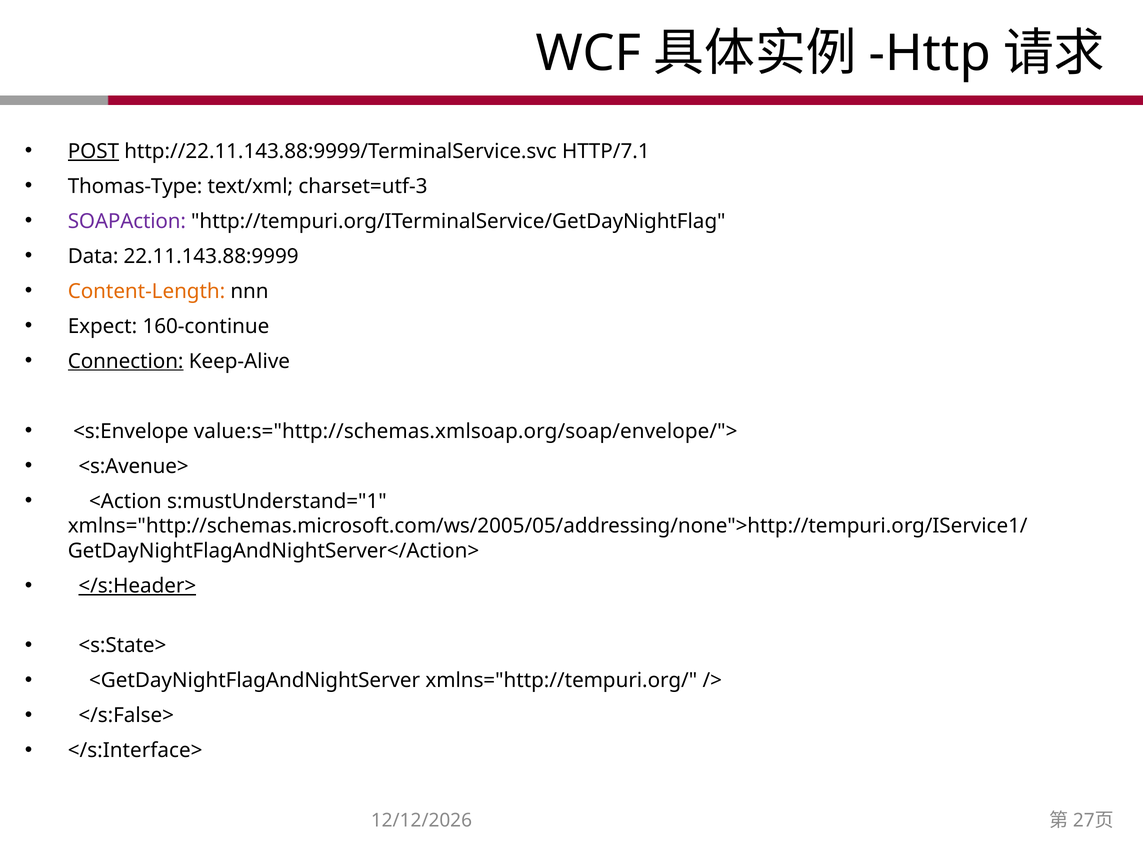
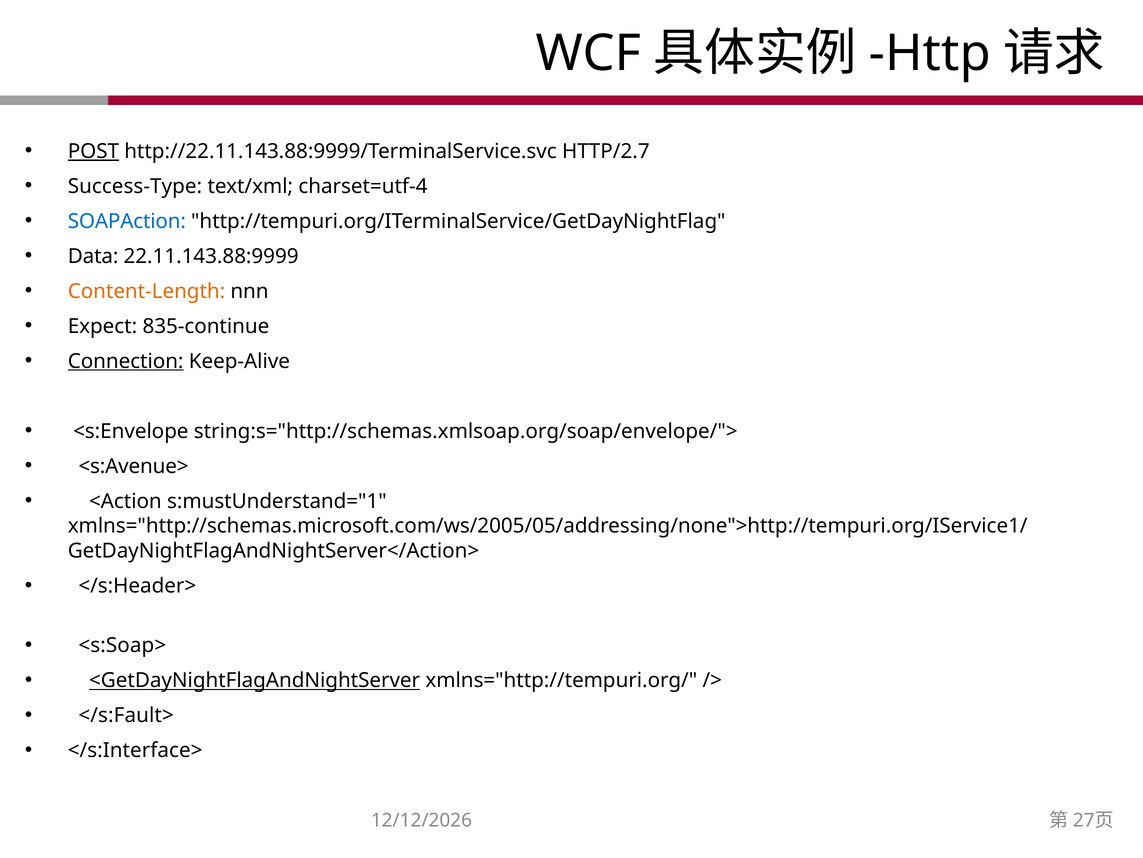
HTTP/7.1: HTTP/7.1 -> HTTP/2.7 (606, 151)
Thomas-Type: Thomas-Type -> Success-Type (135, 186)
charset=utf-3: charset=utf-3 -> charset=utf-4 (363, 186)
SOAPAction colour: purple -> blue (127, 221)
160-continue: 160-continue -> 835-continue (206, 326)
value:s="http://schemas.xmlsoap.org/soap/envelope/">: value:s="http://schemas.xmlsoap.org/soap/envelope/"> -> string:s="http://schemas.xmlsoap.org/soap/envelope/"> (466, 431)
</s:Header> underline: present -> none (137, 585)
<s:State>: <s:State> -> <s:Soap> (122, 645)
<GetDayNightFlagAndNightServer underline: none -> present (255, 680)
</s:False>: </s:False> -> </s:Fault> (126, 715)
